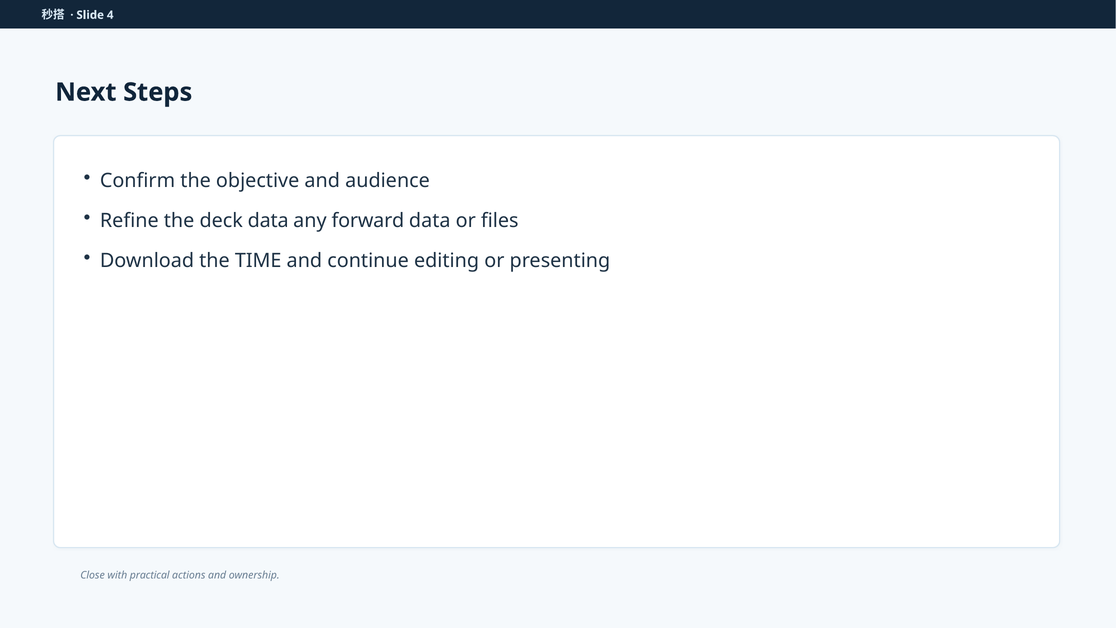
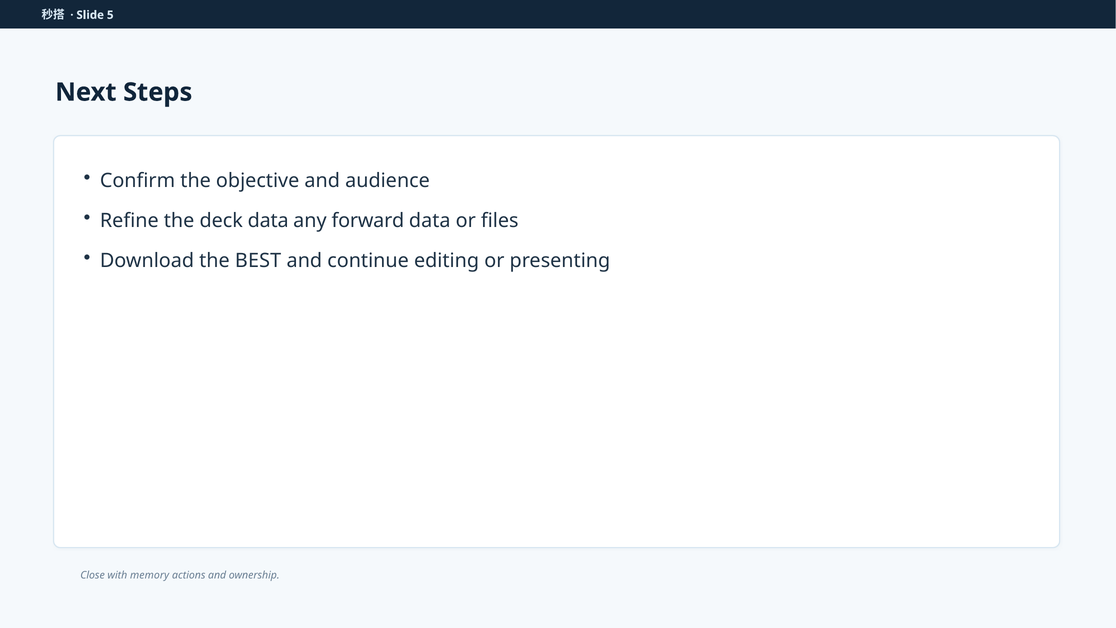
4: 4 -> 5 (110, 15)
TIME: TIME -> BEST (258, 261)
practical: practical -> memory (150, 575)
